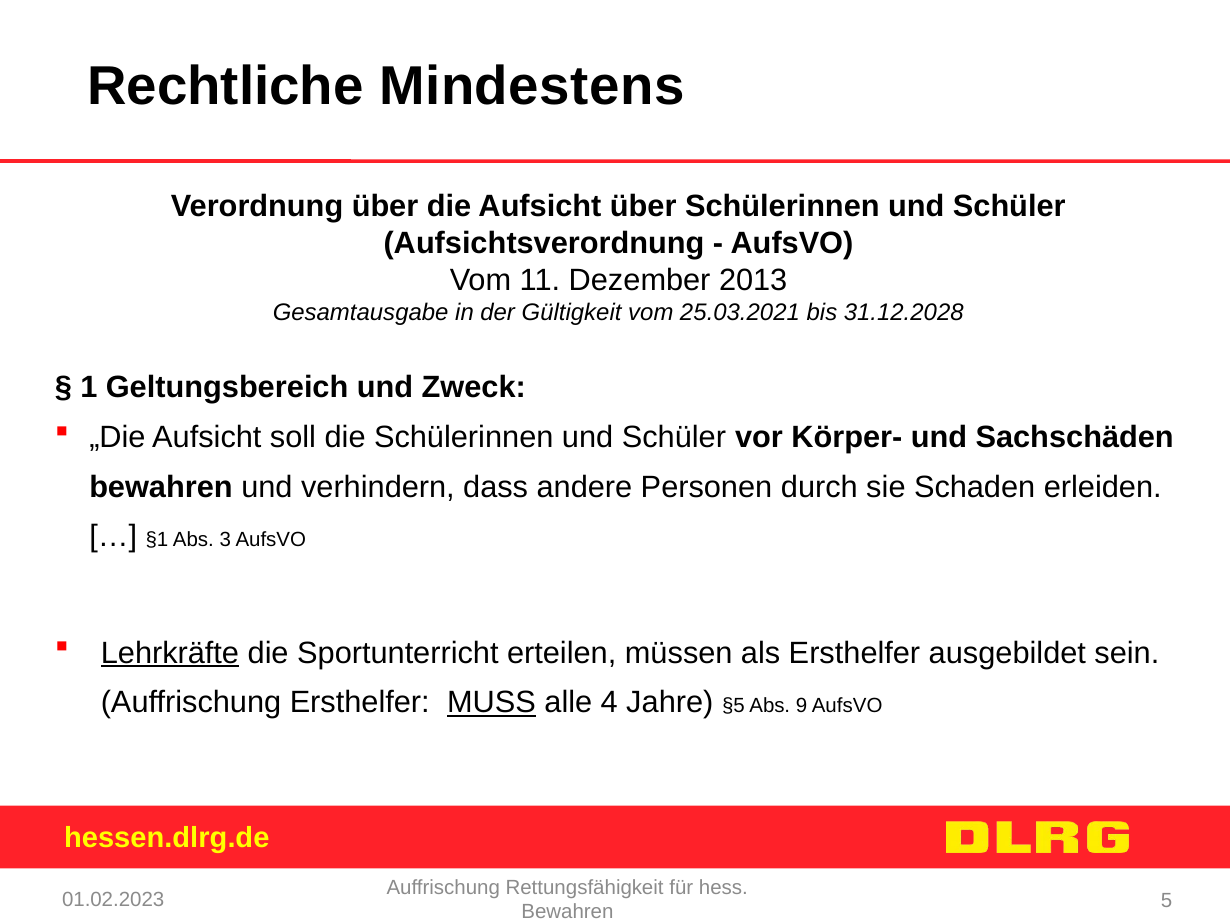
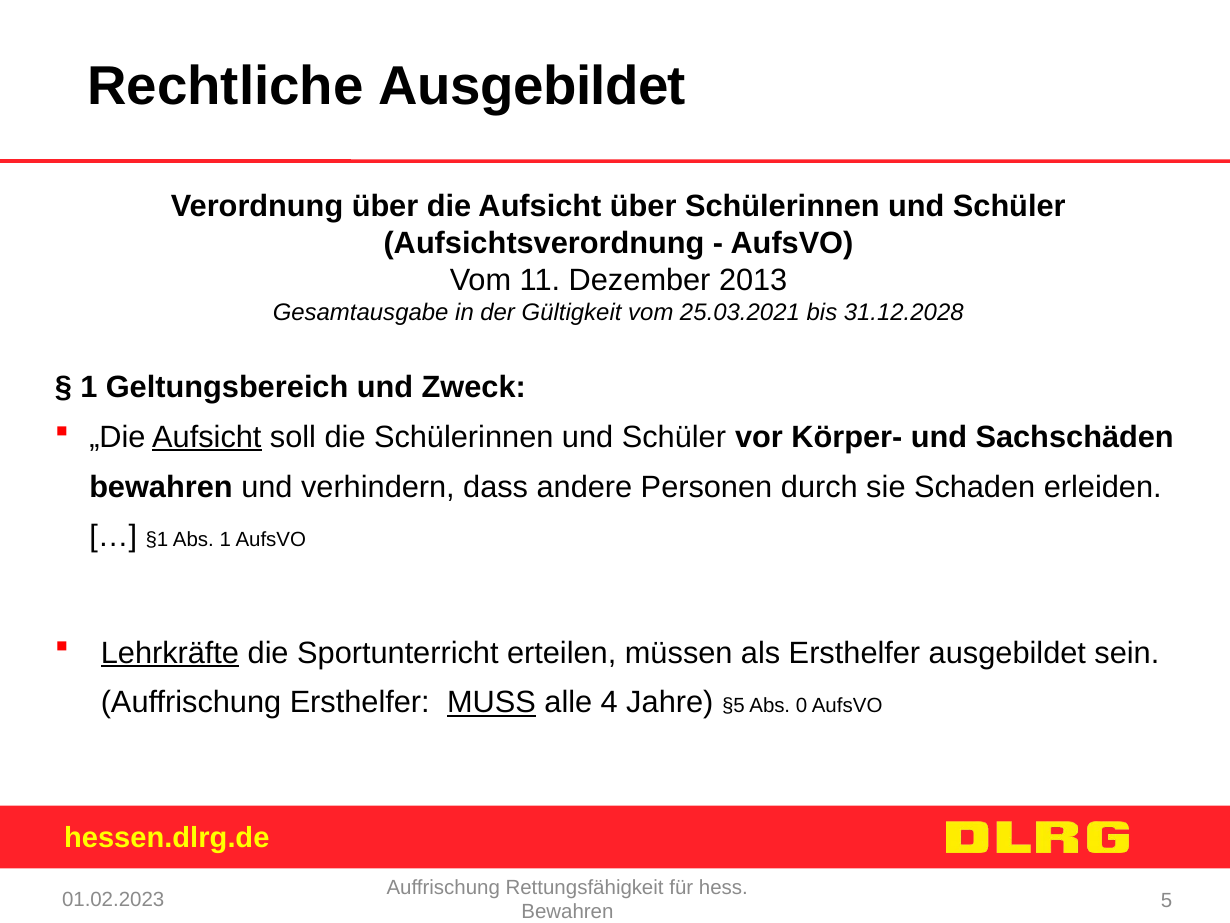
Rechtliche Mindestens: Mindestens -> Ausgebildet (533, 86)
Aufsicht underline: none -> present (207, 437)
Abs 3: 3 -> 1 (225, 540)
9: 9 -> 0 (802, 706)
